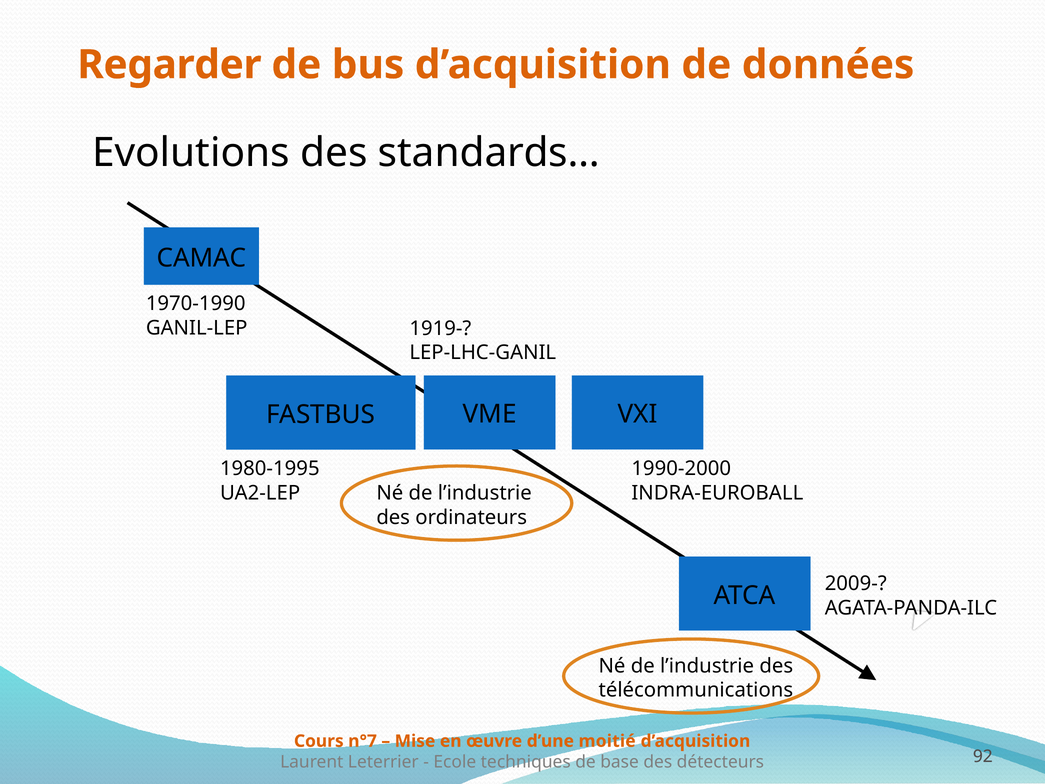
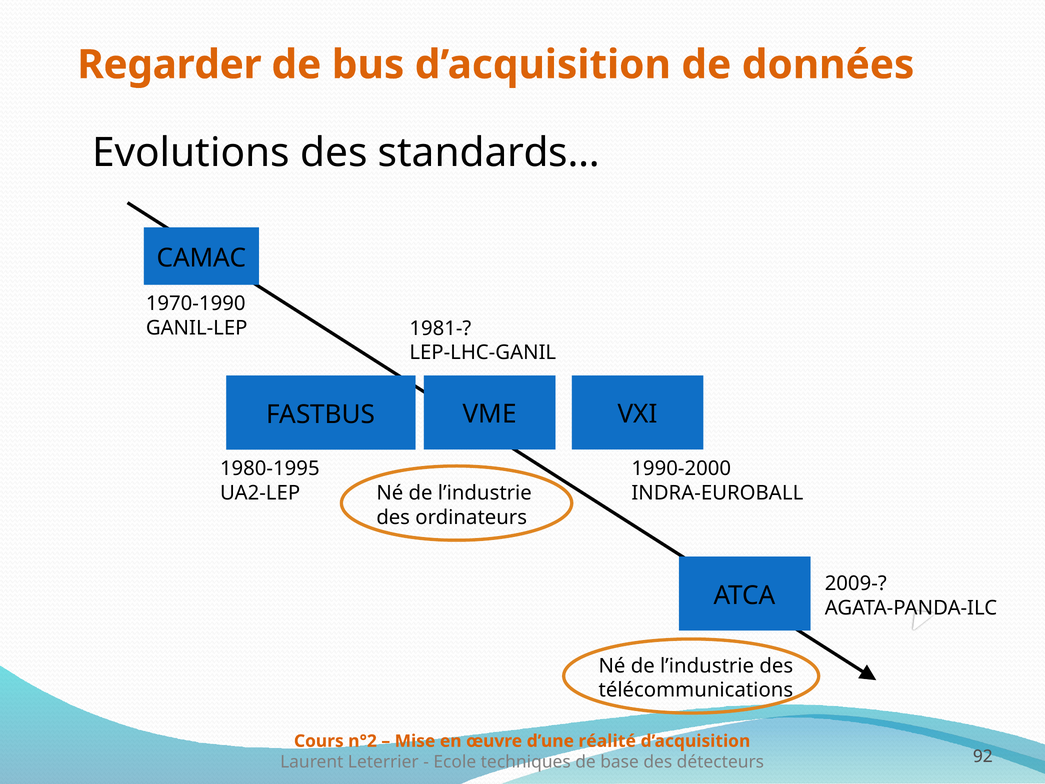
1919-: 1919- -> 1981- (440, 328)
n°7: n°7 -> n°2 (363, 741)
moitié: moitié -> réalité (607, 741)
